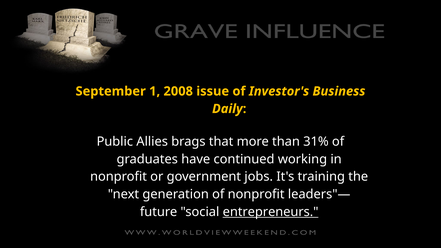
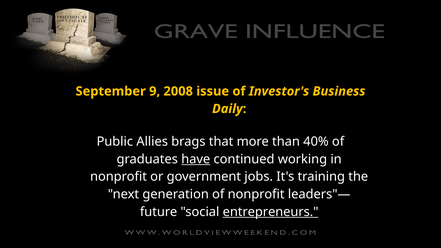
1: 1 -> 9 (155, 91)
31%: 31% -> 40% (316, 142)
have underline: none -> present (196, 159)
